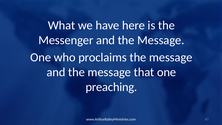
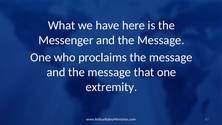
preaching: preaching -> extremity (111, 87)
